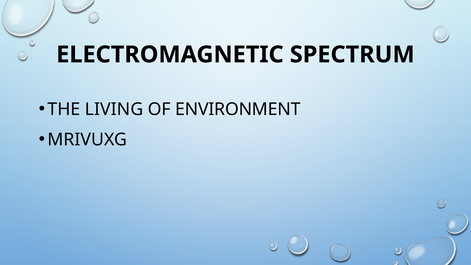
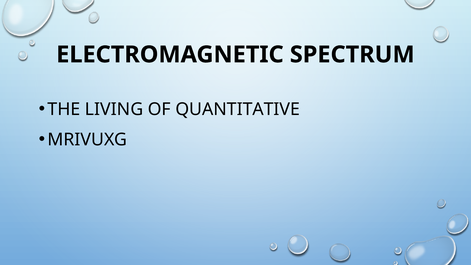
ENVIRONMENT: ENVIRONMENT -> QUANTITATIVE (238, 109)
